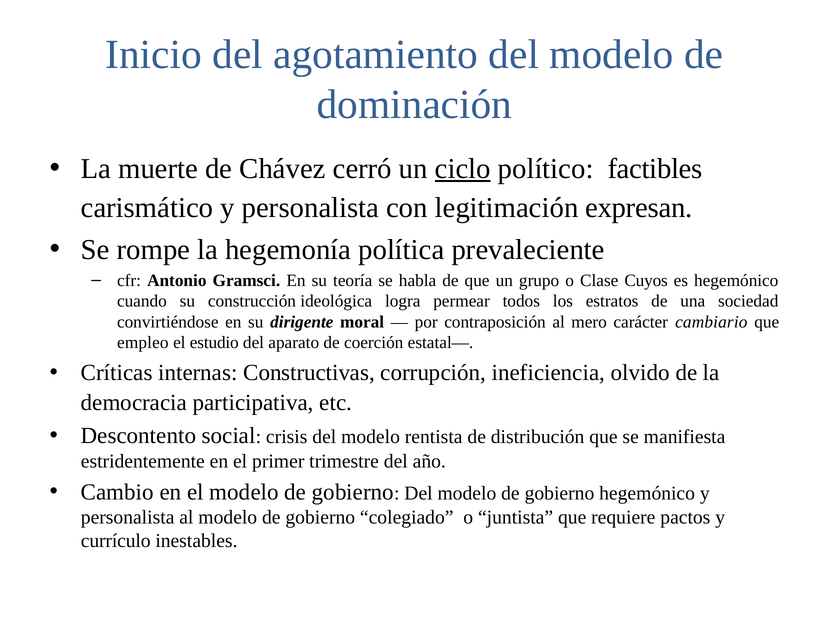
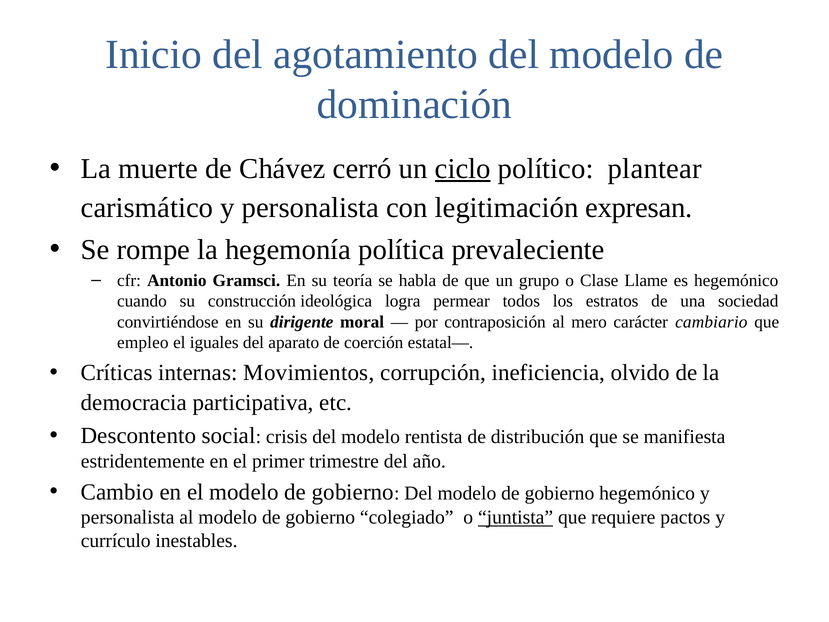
factibles: factibles -> plantear (655, 169)
Cuyos: Cuyos -> Llame (646, 280)
estudio: estudio -> iguales (214, 342)
Constructivas: Constructivas -> Movimientos (309, 373)
juntista underline: none -> present (516, 517)
